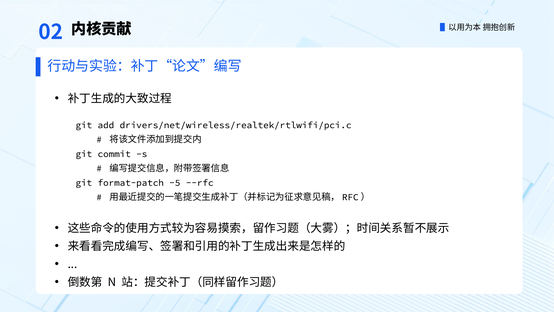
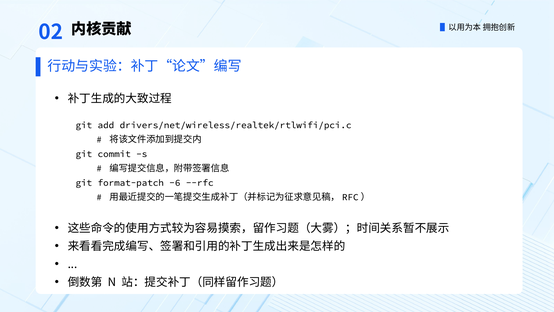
-5: -5 -> -6 (175, 183)
